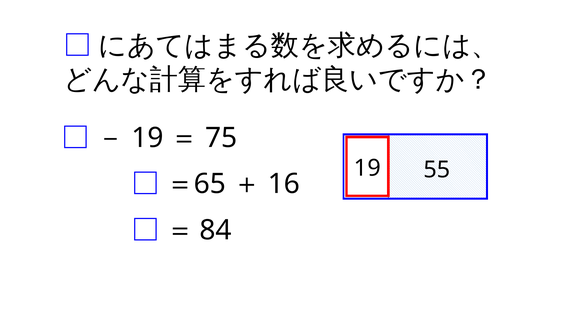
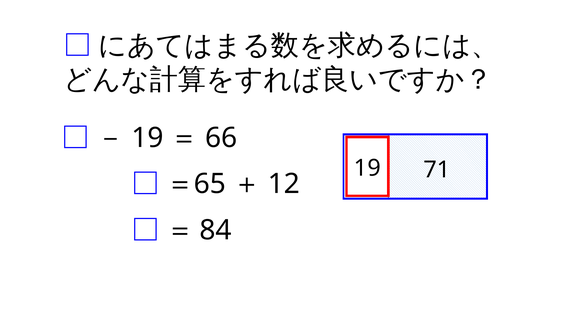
75: 75 -> 66 (221, 138)
55: 55 -> 71 (437, 170)
16: 16 -> 12 (284, 184)
